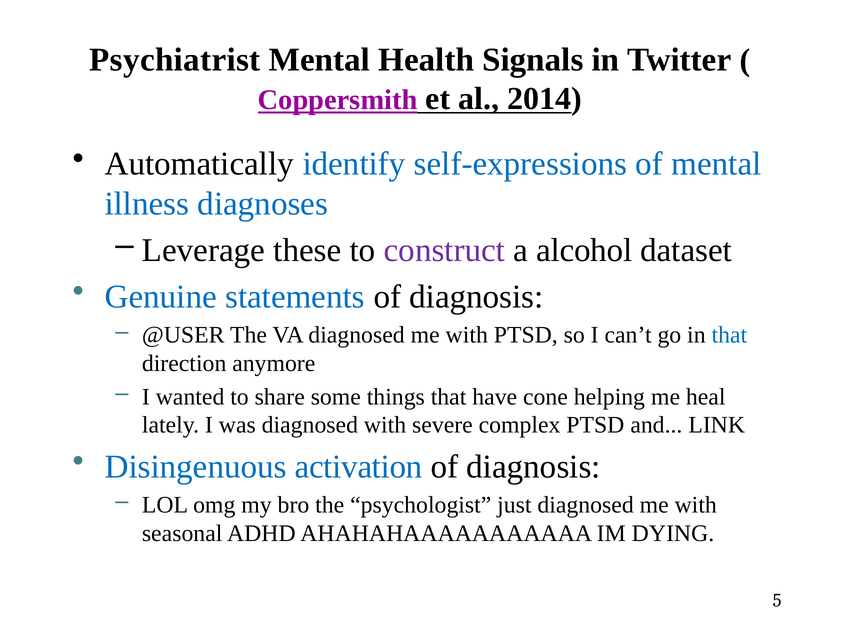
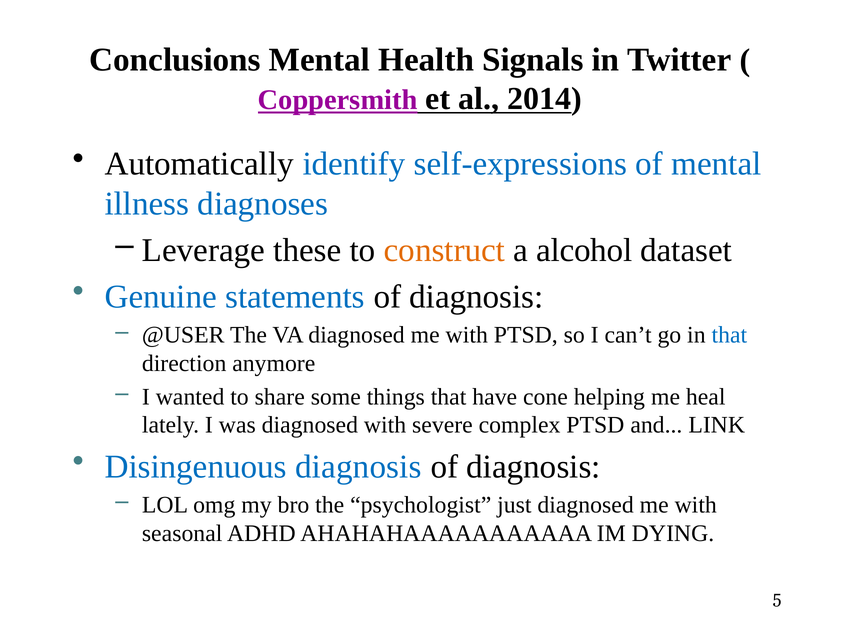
Psychiatrist: Psychiatrist -> Conclusions (175, 60)
construct colour: purple -> orange (444, 251)
Disingenuous activation: activation -> diagnosis (358, 467)
